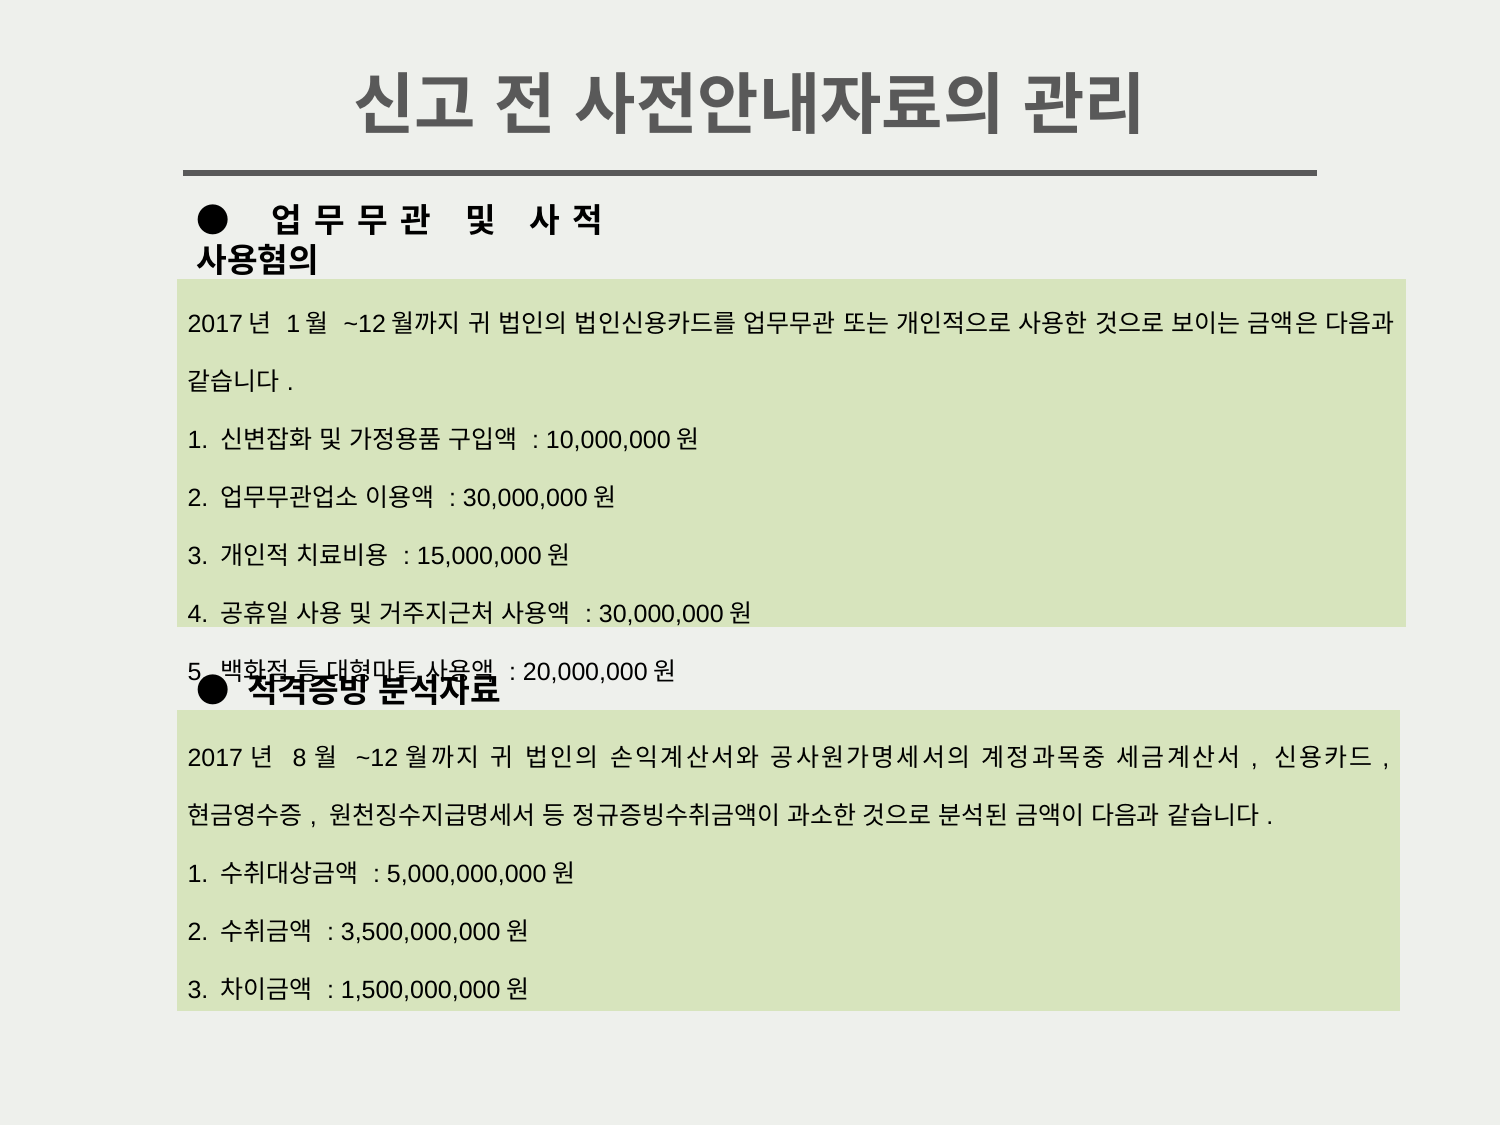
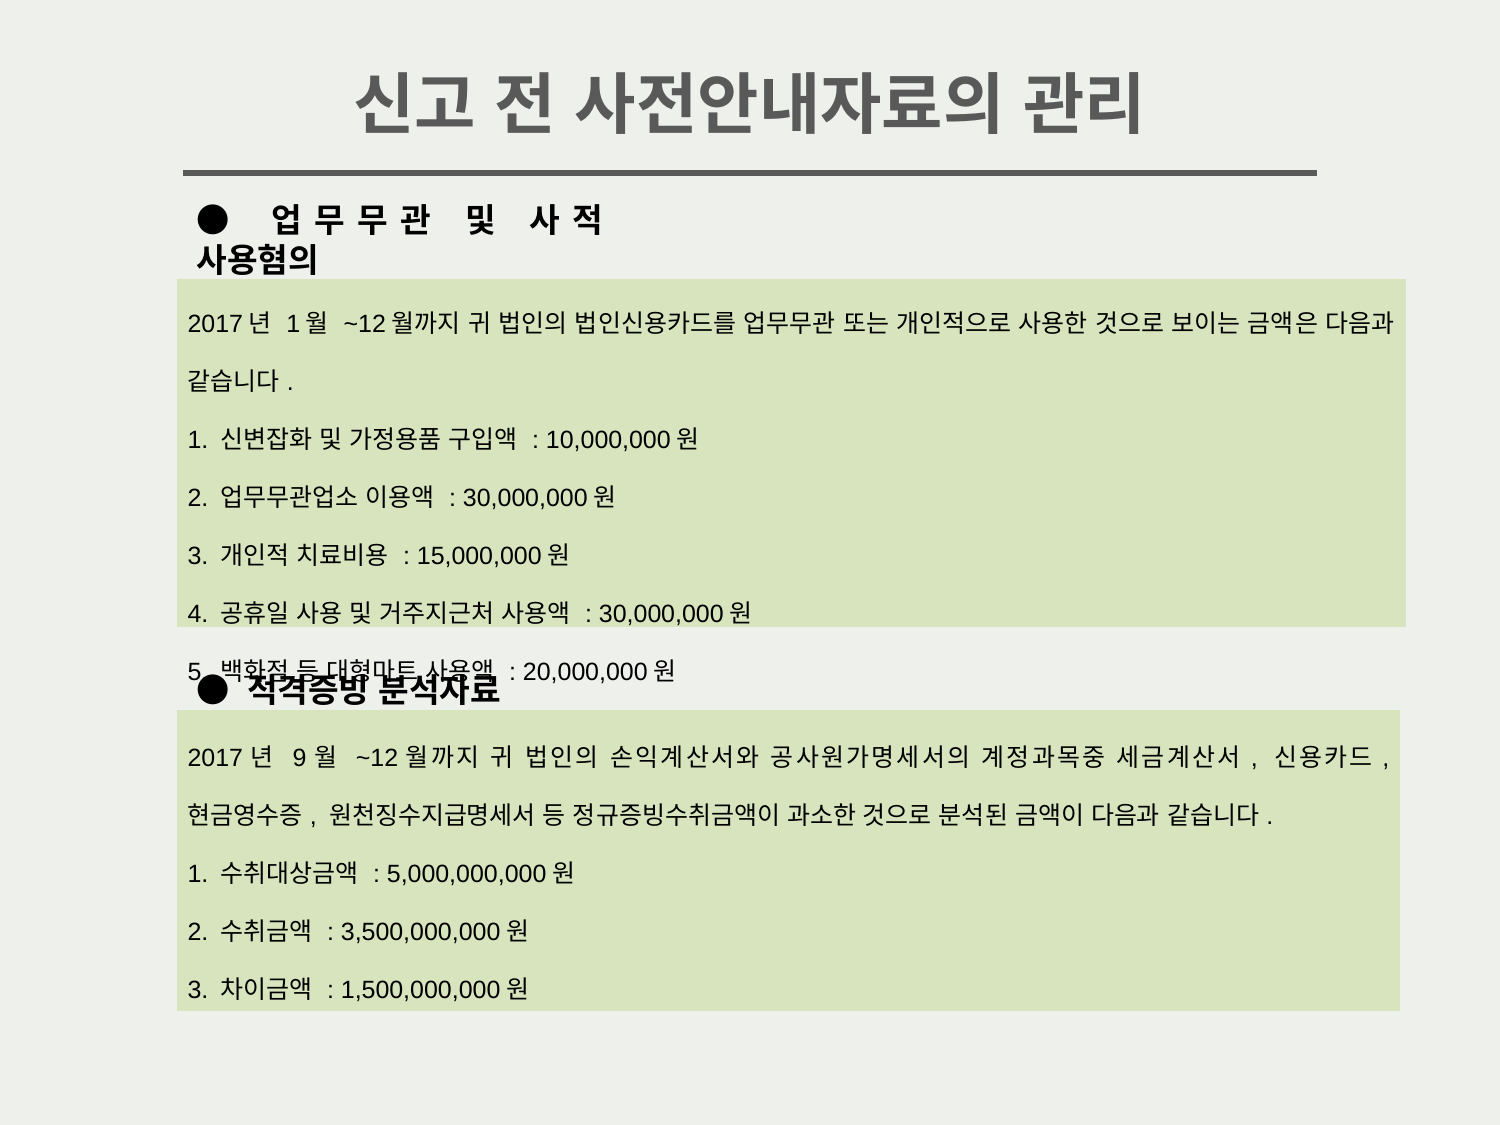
8: 8 -> 9 (300, 758)
